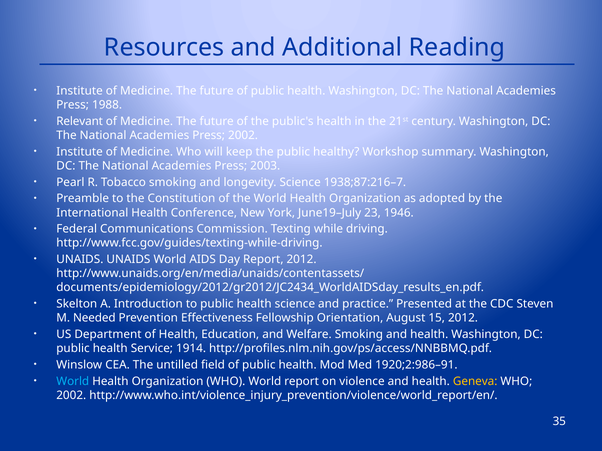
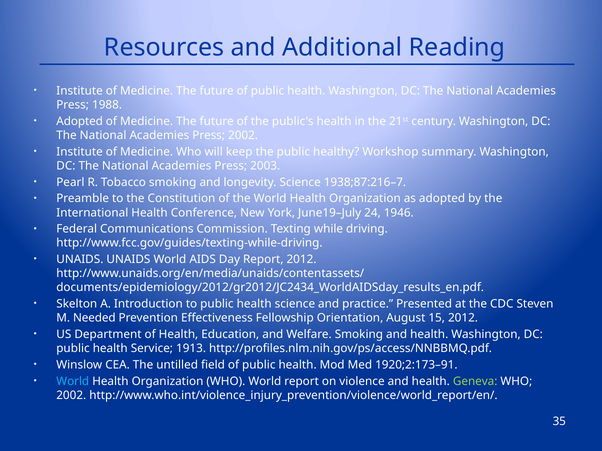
Relevant: Relevant -> Adopted (80, 122)
23: 23 -> 24 (373, 213)
1914: 1914 -> 1913 (191, 349)
1920;2:986–91: 1920;2:986–91 -> 1920;2:173–91 (416, 365)
Geneva colour: yellow -> light green (475, 382)
